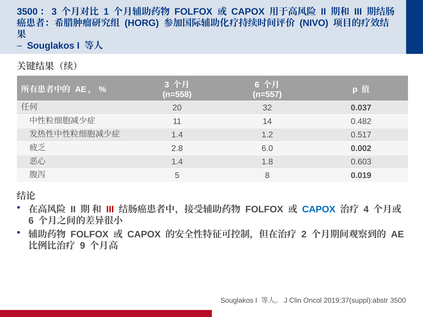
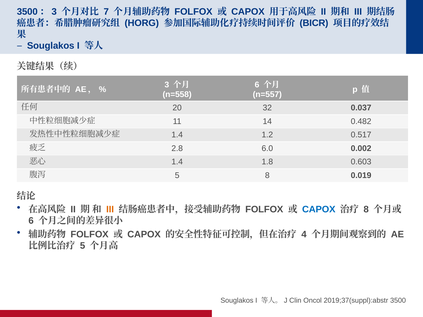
1: 1 -> 7 (106, 12)
NIVO: NIVO -> BICR (314, 23)
III colour: red -> orange (110, 210)
4: 4 -> 8 (366, 210)
2: 2 -> 4 (304, 235)
9: 9 -> 5 (83, 246)
